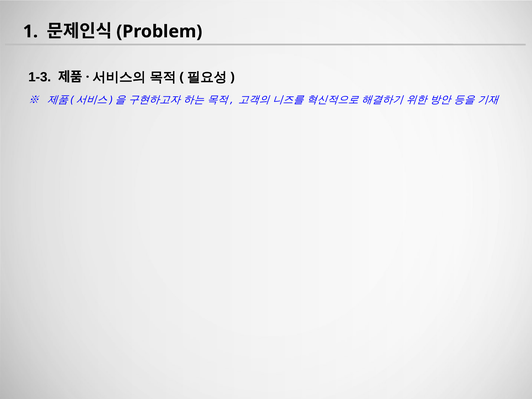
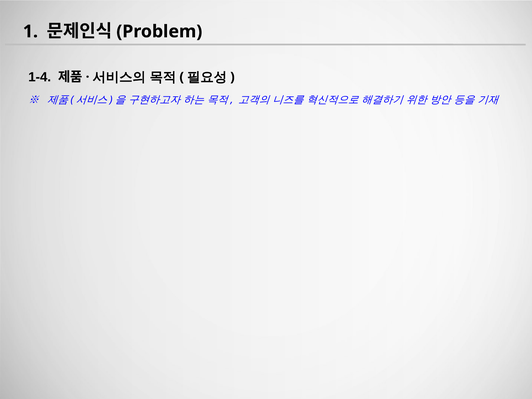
1-3: 1-3 -> 1-4 (40, 77)
